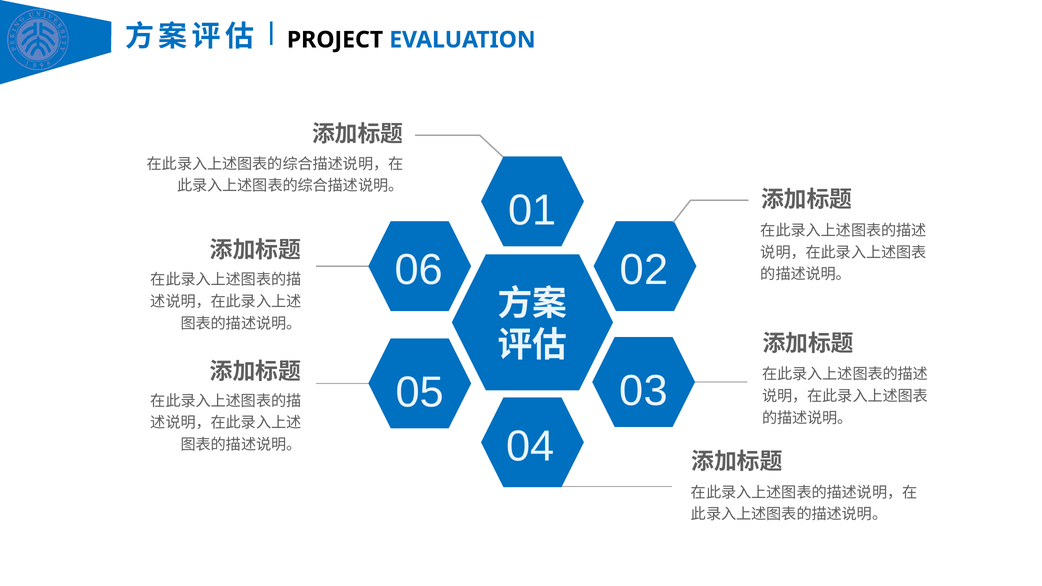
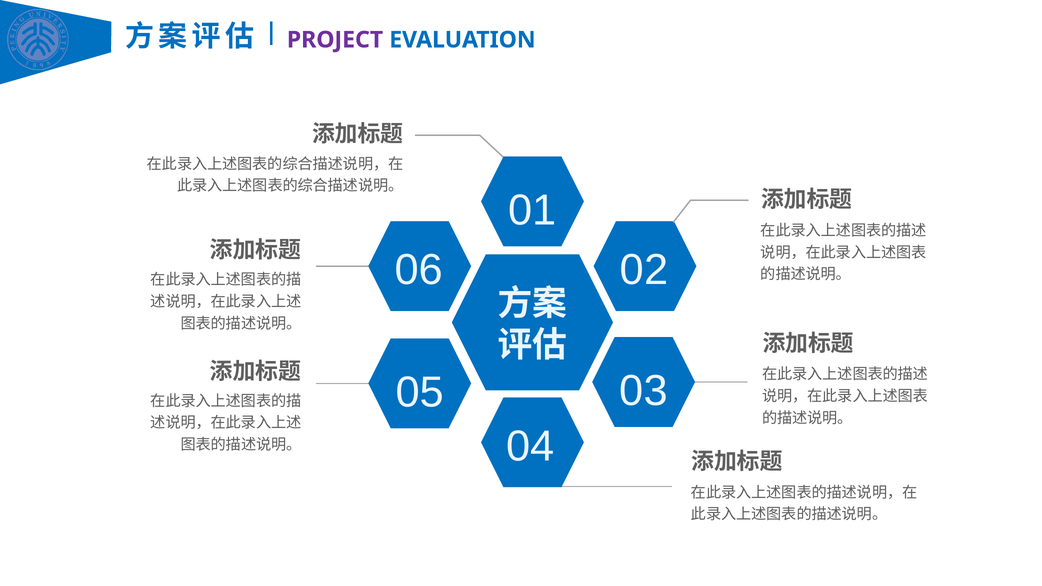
PROJECT colour: black -> purple (335, 40)
